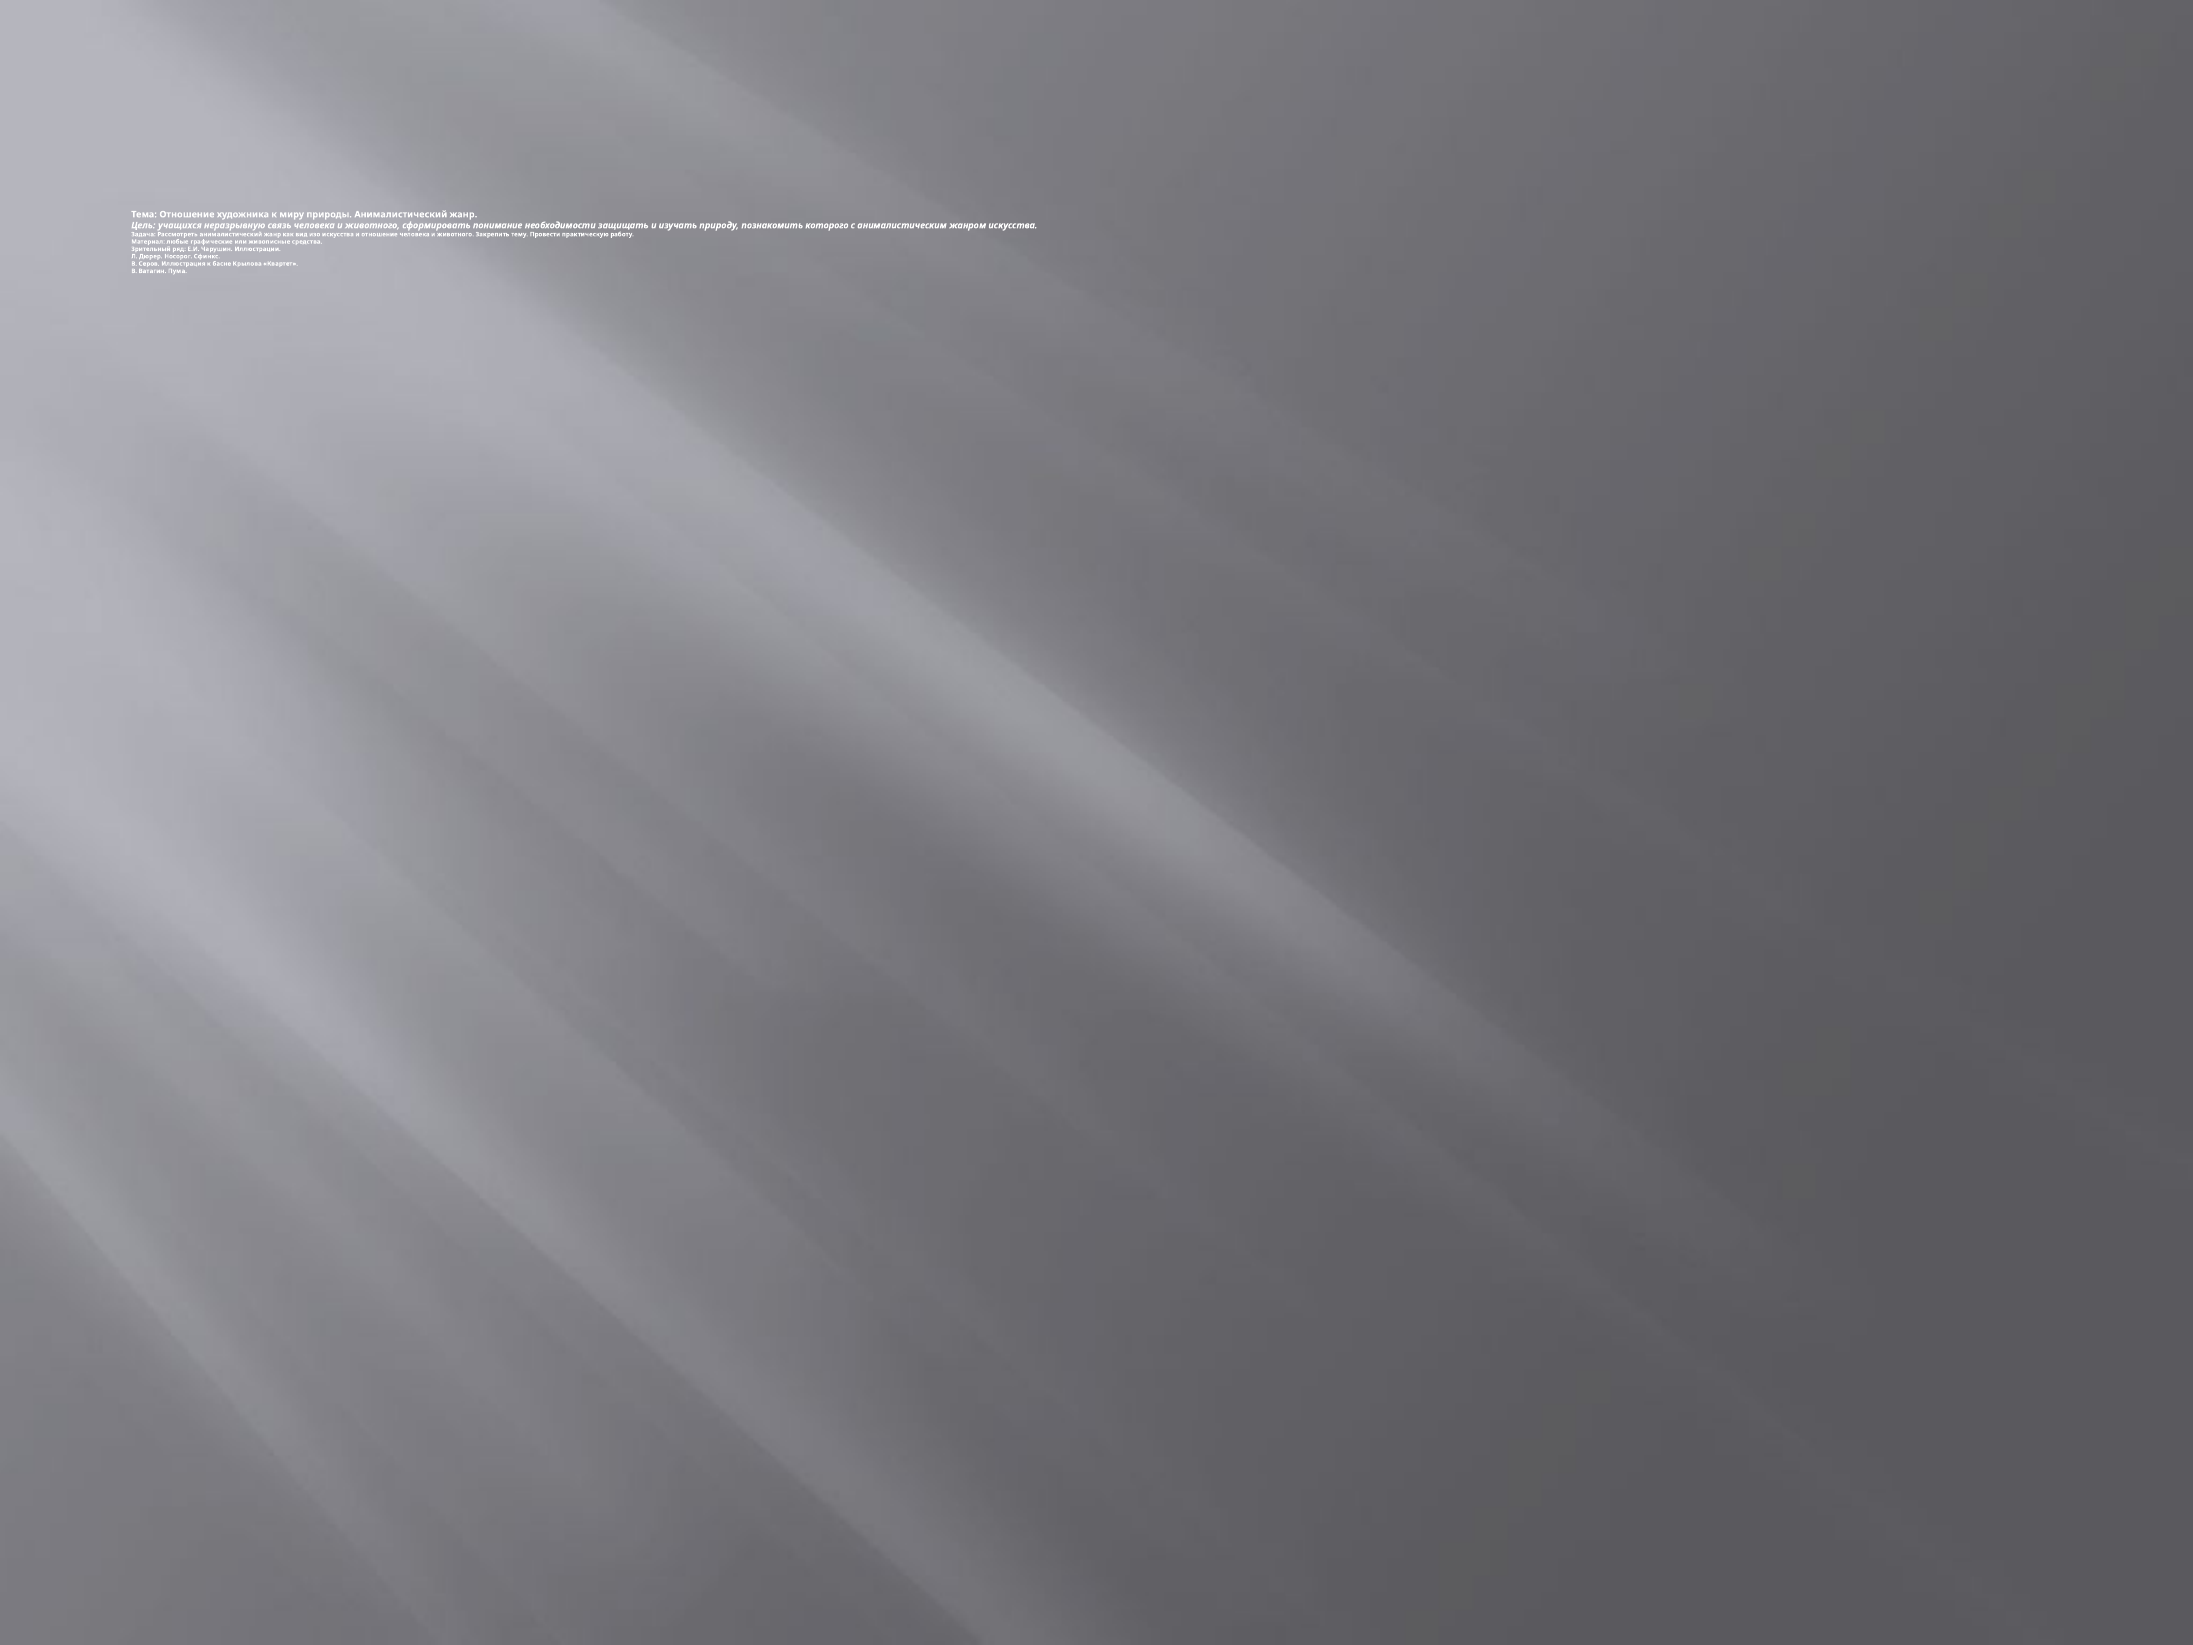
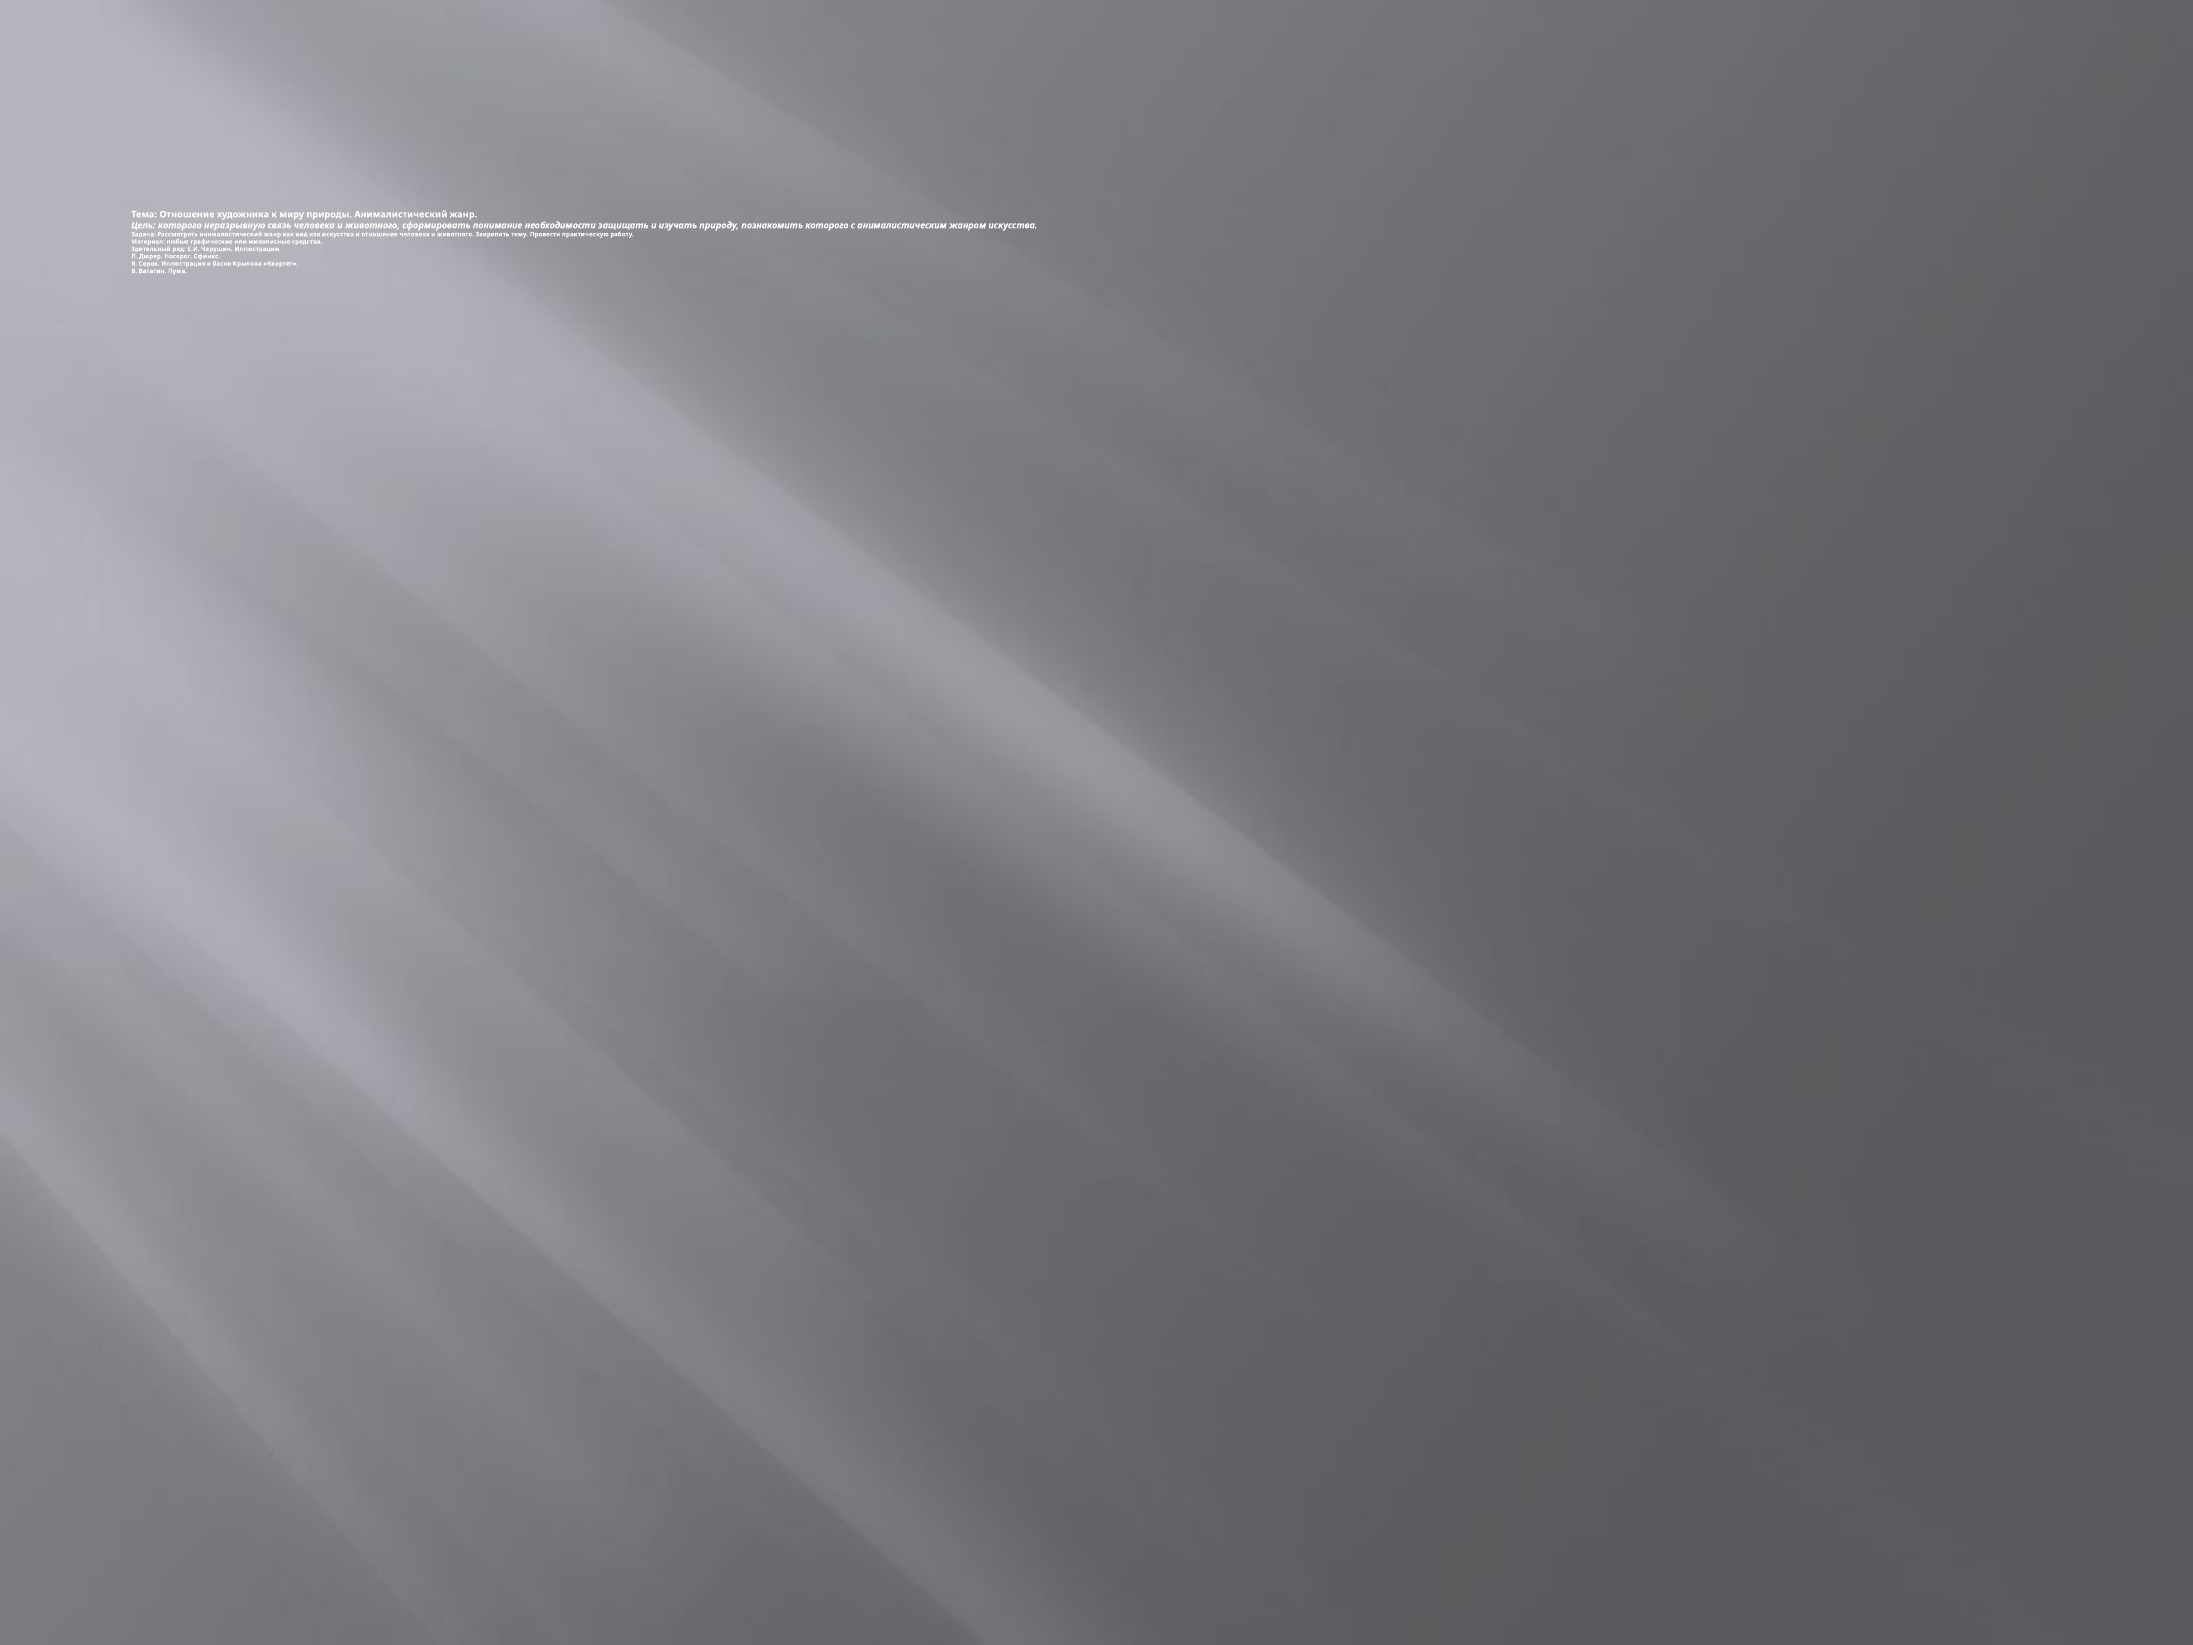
Цель учащихся: учащихся -> которого (180, 225)
